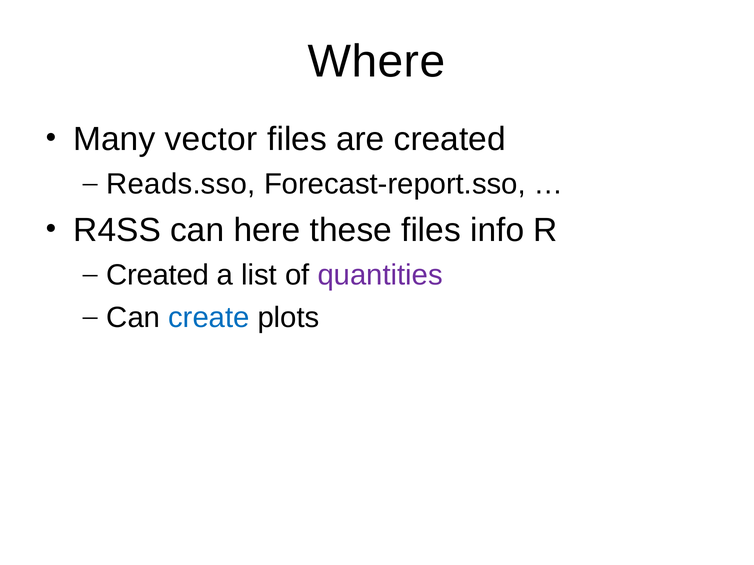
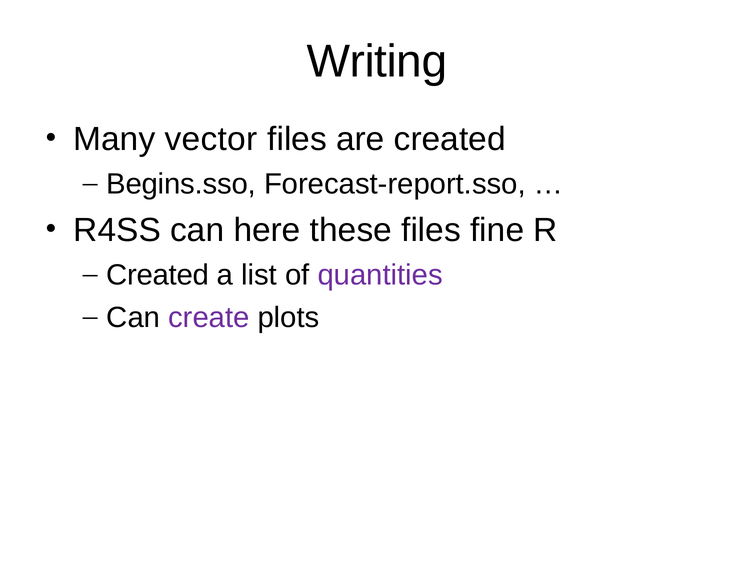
Where: Where -> Writing (377, 62)
Reads.sso: Reads.sso -> Begins.sso (181, 184)
info: info -> fine (497, 231)
create colour: blue -> purple (209, 318)
